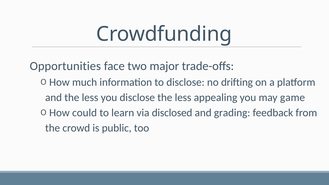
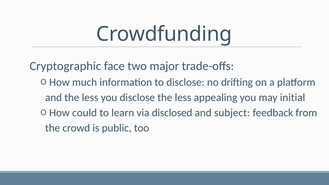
Opportunities: Opportunities -> Cryptographic (65, 66)
game: game -> initial (293, 97)
grading: grading -> subject (232, 113)
